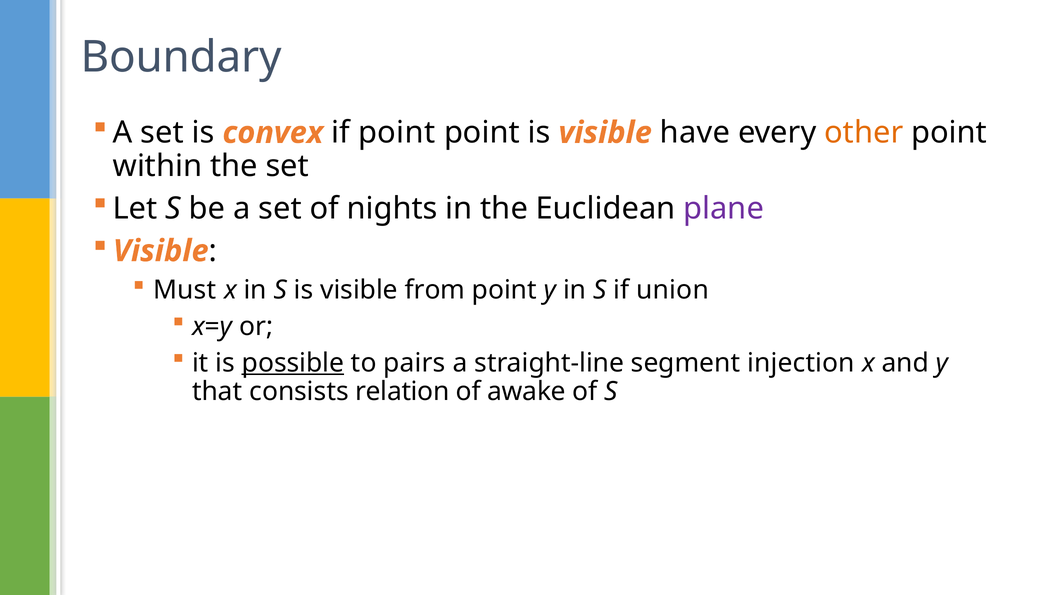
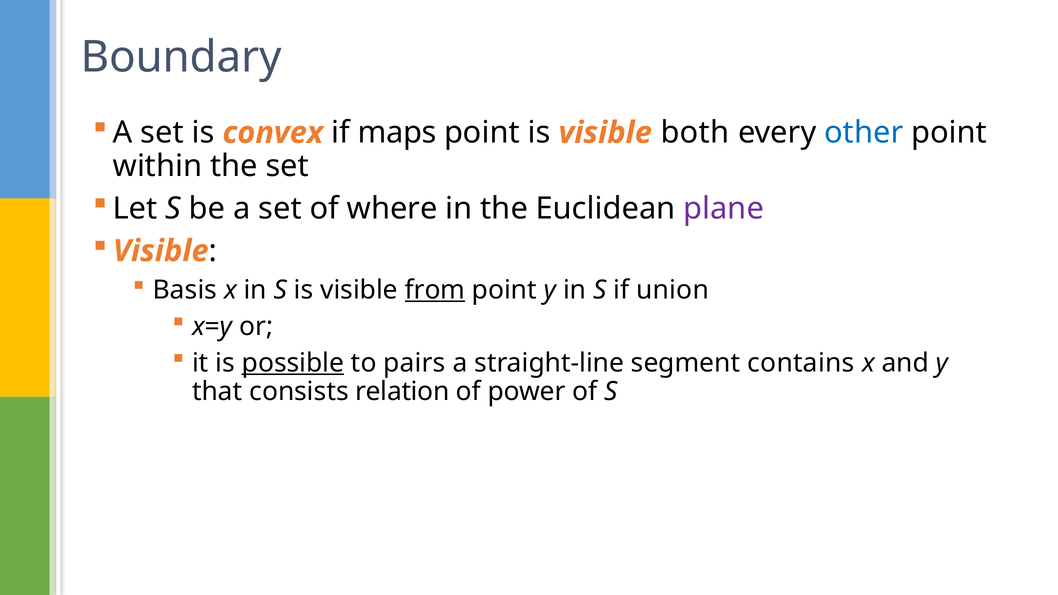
if point: point -> maps (397, 133)
have: have -> both (695, 133)
other colour: orange -> blue (864, 133)
nights: nights -> where (392, 209)
Must: Must -> Basis (185, 290)
from underline: none -> present (435, 290)
injection: injection -> contains (801, 363)
awake: awake -> power (527, 392)
